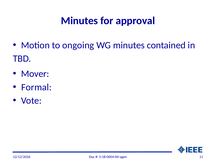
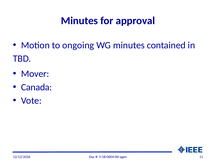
Formal: Formal -> Canada (37, 87)
